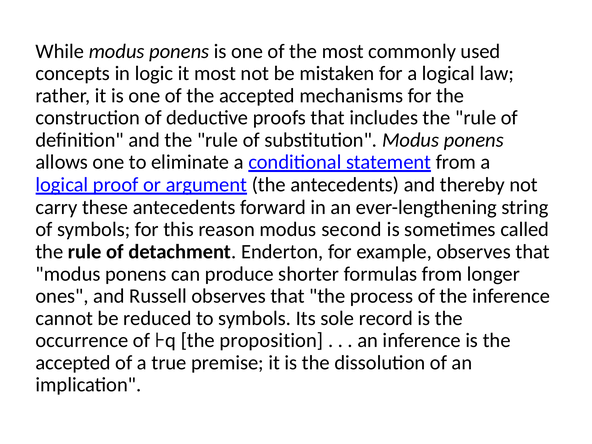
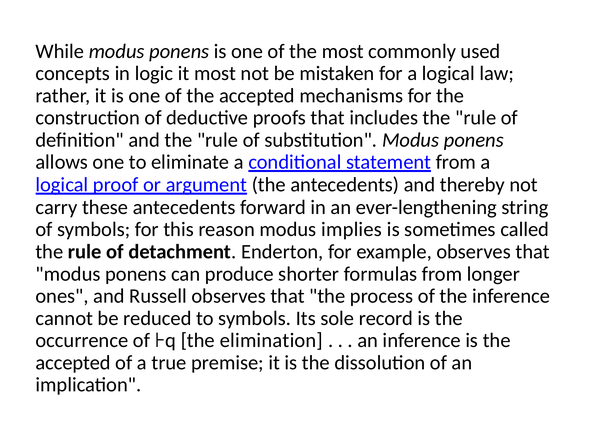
second: second -> implies (352, 230)
proposition: proposition -> elimination (271, 340)
